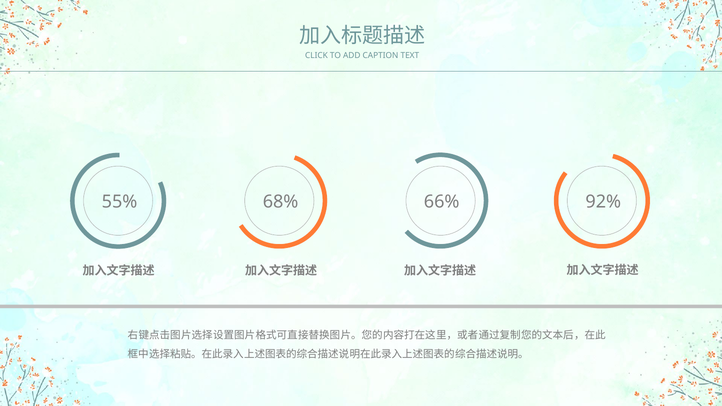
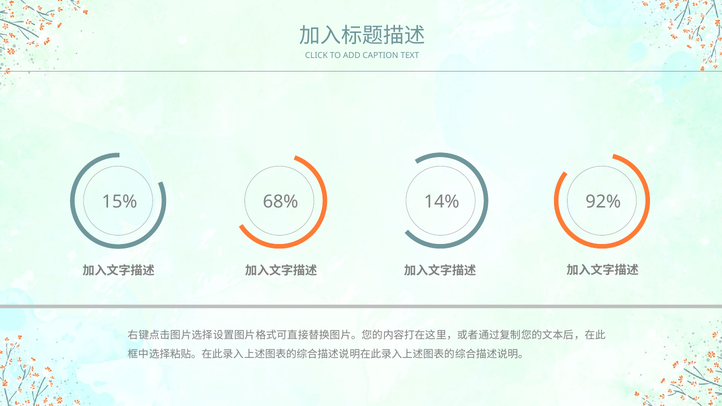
55%: 55% -> 15% (120, 202)
66%: 66% -> 14% (442, 202)
